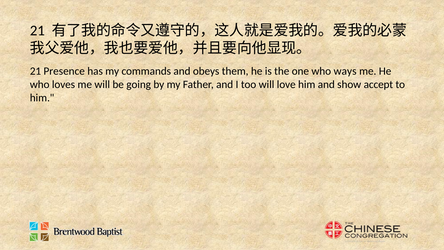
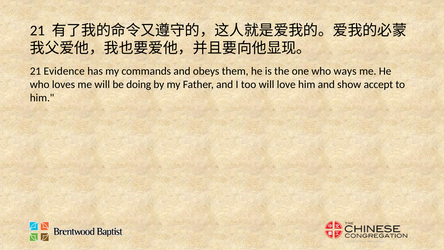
Presence: Presence -> Evidence (64, 71)
going: going -> doing (139, 84)
